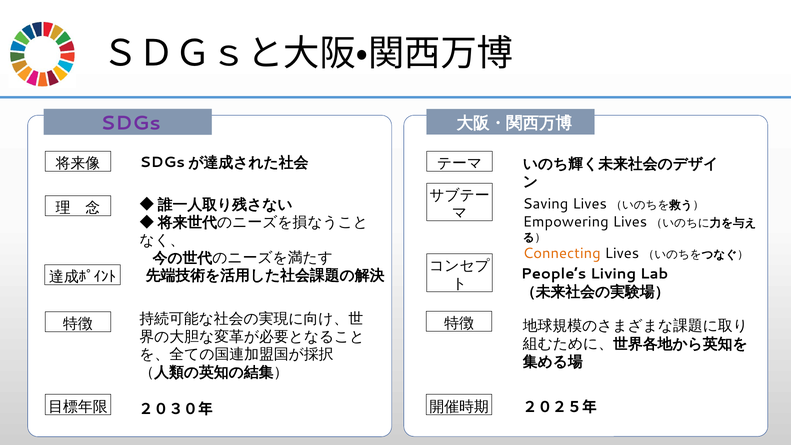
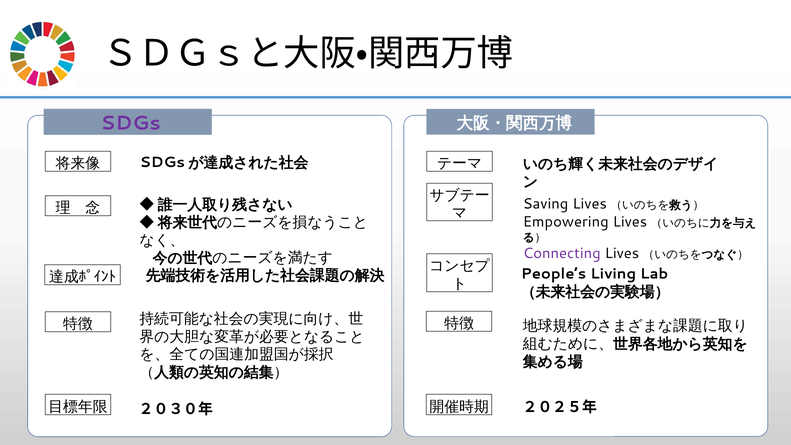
Connecting colour: orange -> purple (562, 253)
